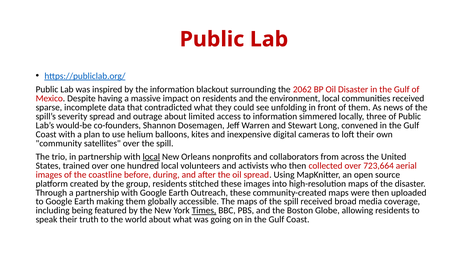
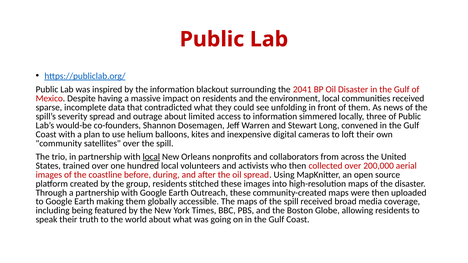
2062: 2062 -> 2041 (302, 89)
723,664: 723,664 -> 200,000 (379, 166)
Times underline: present -> none (204, 211)
